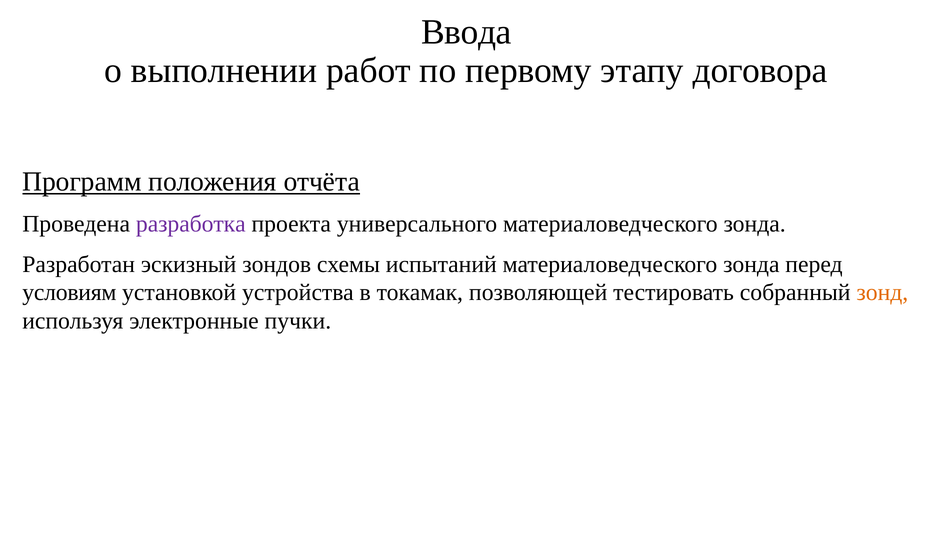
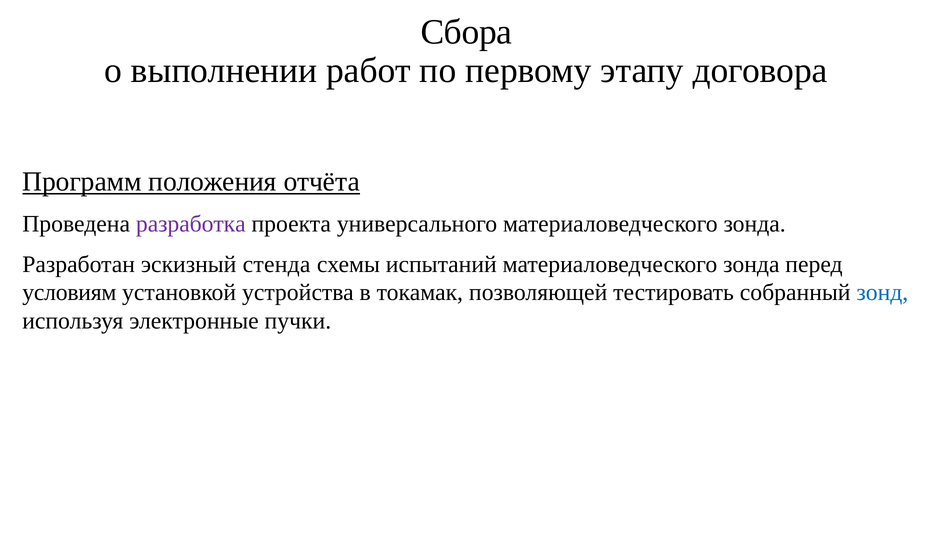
Ввода: Ввода -> Сбора (466, 32)
зондов: зондов -> стенда (277, 264)
зонд colour: orange -> blue (882, 293)
